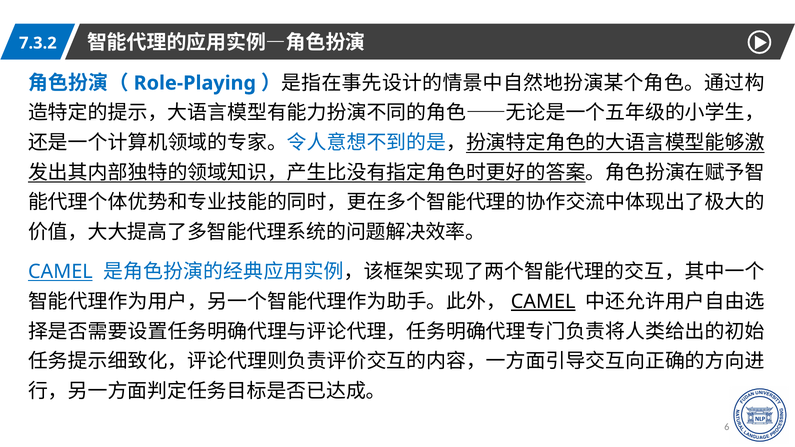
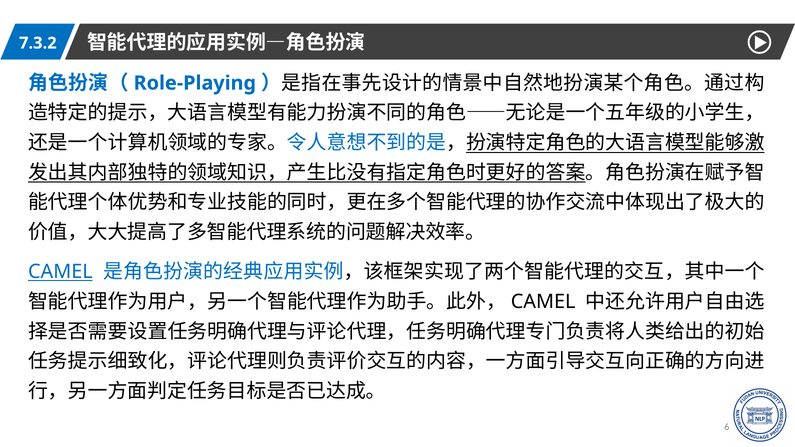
CAMEL underline: present -> none (543, 302)
